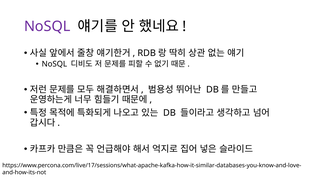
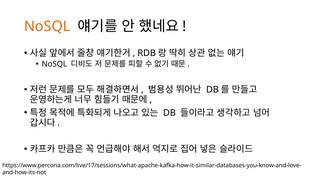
NoSQL colour: purple -> orange (47, 26)
